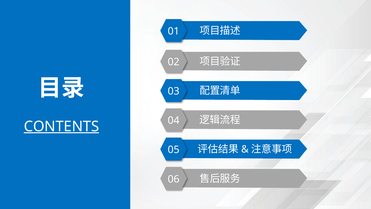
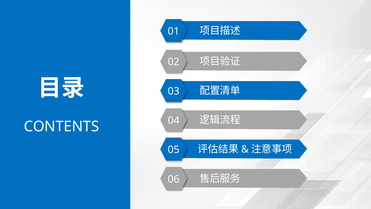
CONTENTS underline: present -> none (61, 126)
